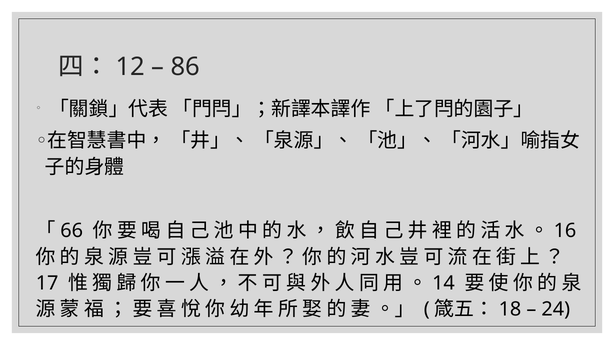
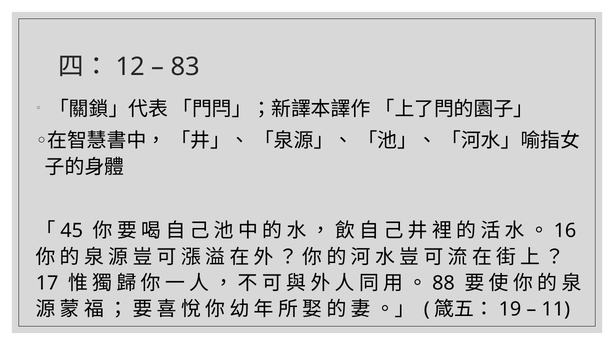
86: 86 -> 83 (185, 67)
66: 66 -> 45 (72, 231)
14: 14 -> 88 (444, 283)
18: 18 -> 19 (510, 310)
24: 24 -> 11 (556, 310)
